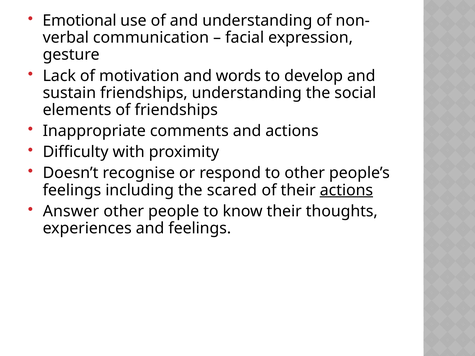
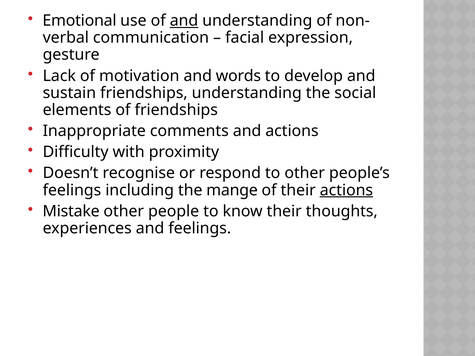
and underline: none -> present (184, 21)
scared: scared -> mange (232, 190)
Answer: Answer -> Mistake (71, 211)
